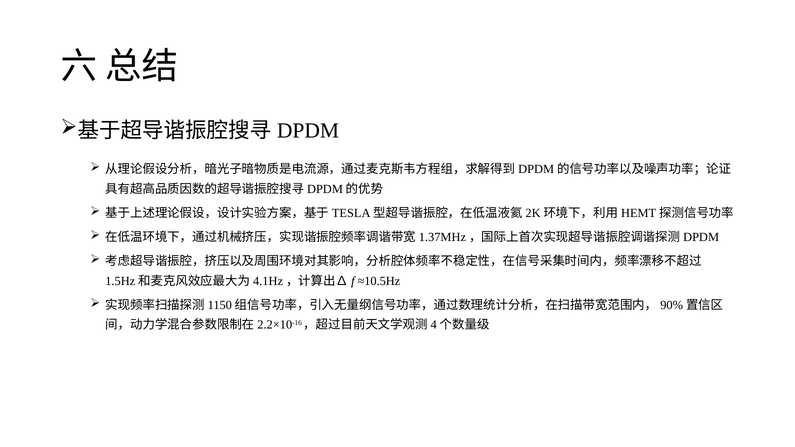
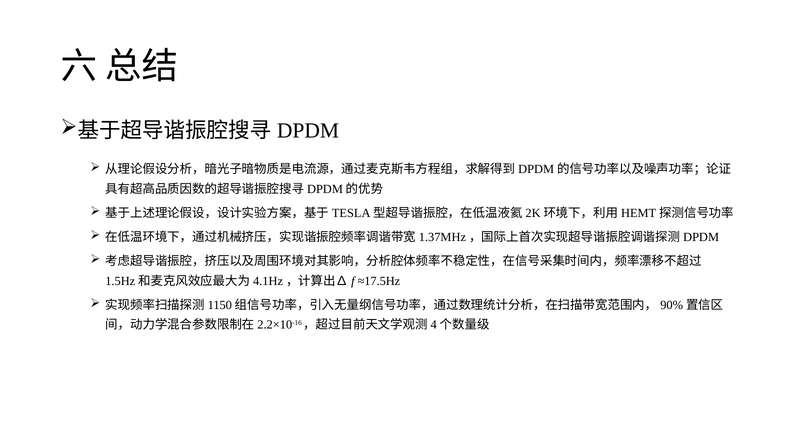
≈10.5Hz: ≈10.5Hz -> ≈17.5Hz (379, 281)
